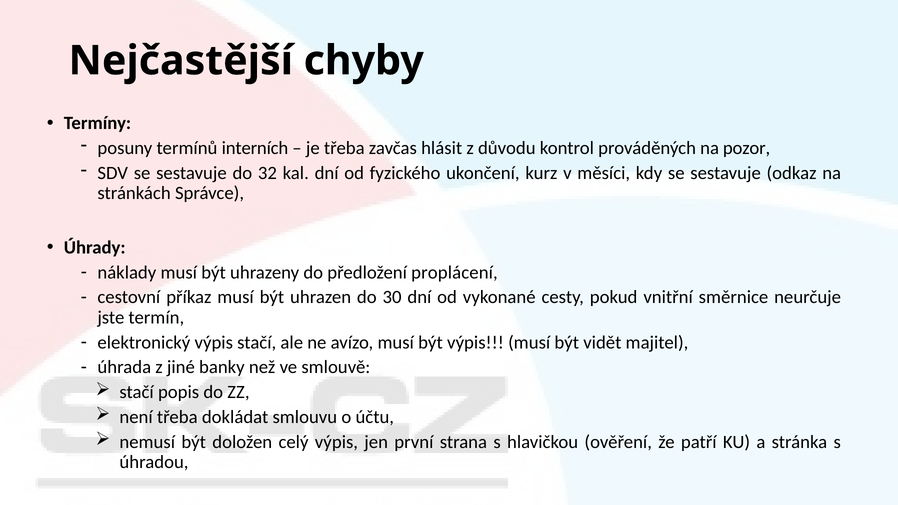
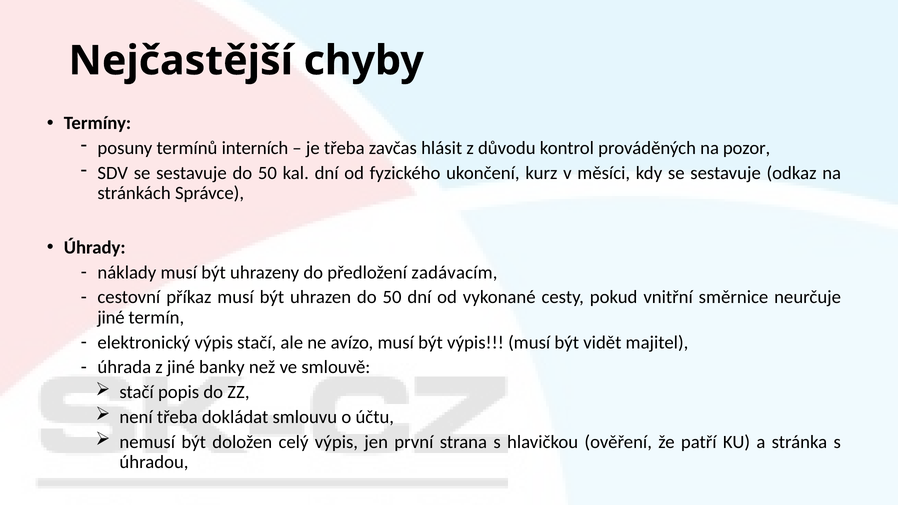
sestavuje do 32: 32 -> 50 (267, 173)
proplácení: proplácení -> zadávacím (454, 272)
uhrazen do 30: 30 -> 50 (392, 297)
jste: jste -> jiné (111, 318)
